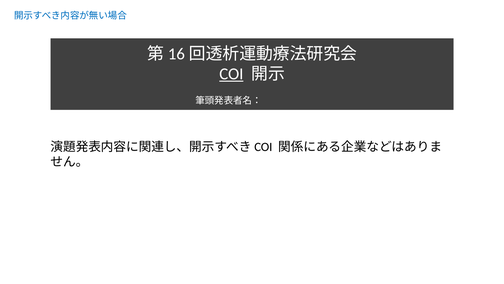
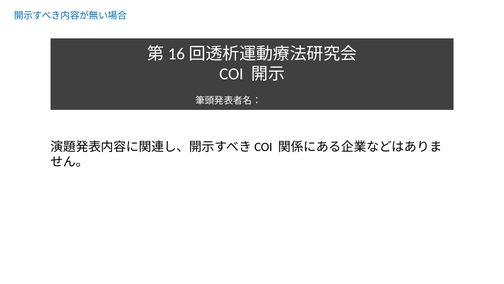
COI underline: present -> none (231, 74)
